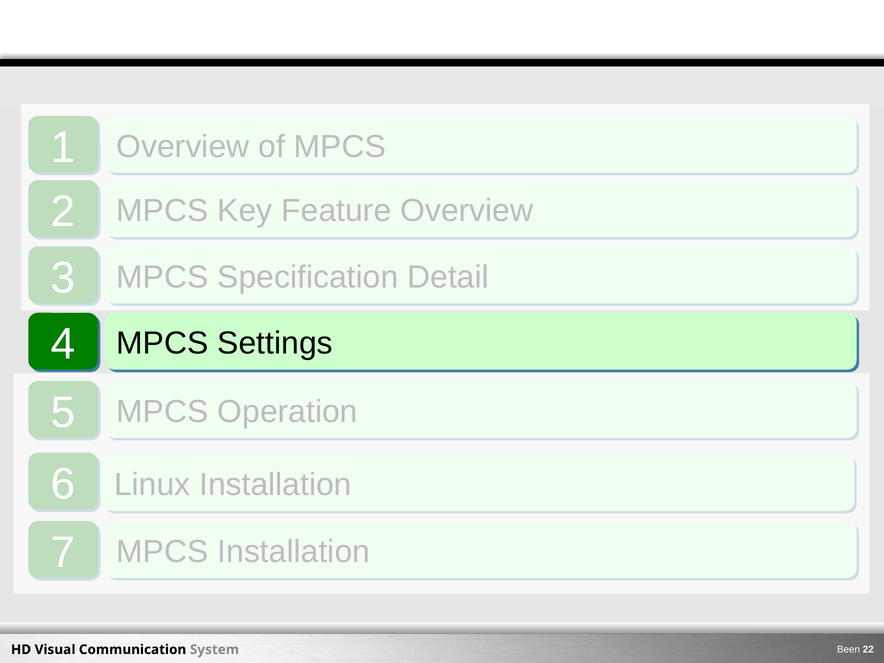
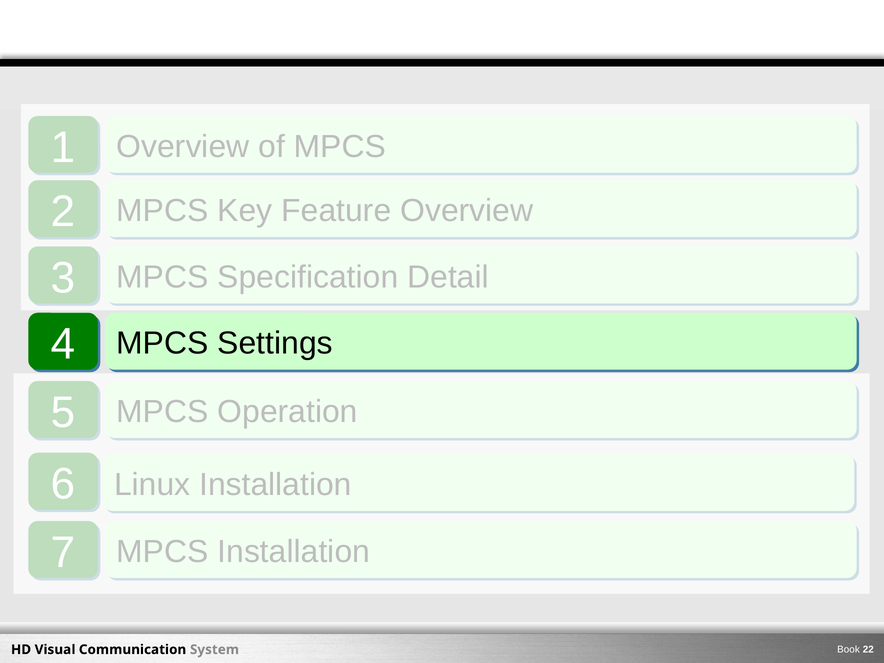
Been: Been -> Book (848, 649)
